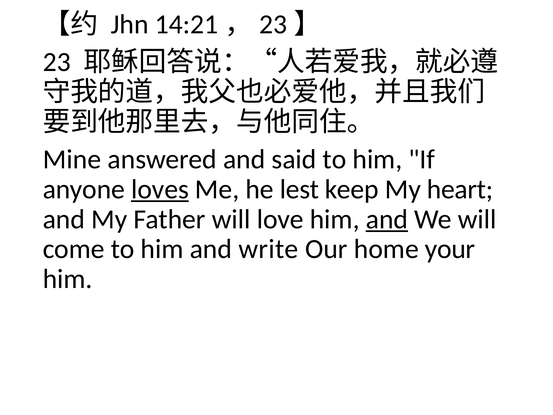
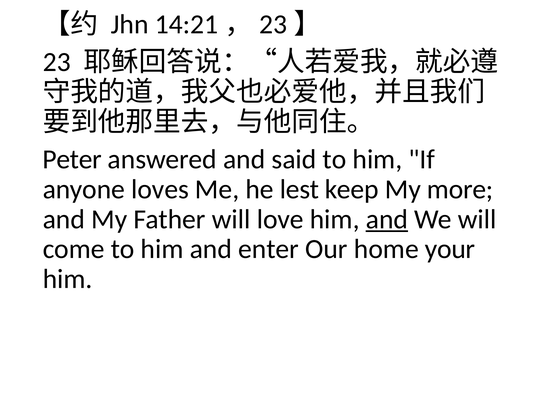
Mine: Mine -> Peter (72, 159)
loves underline: present -> none (160, 189)
heart: heart -> more (460, 189)
write: write -> enter (269, 249)
